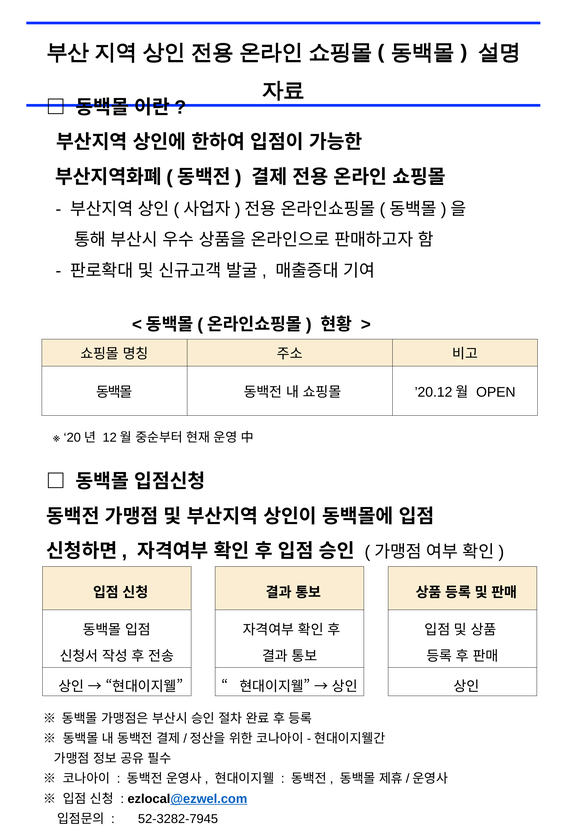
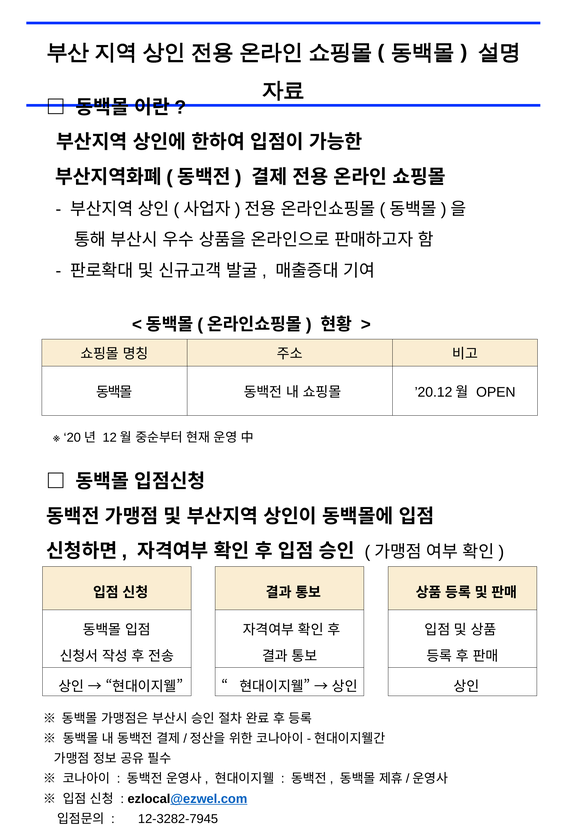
52-3282-7945: 52-3282-7945 -> 12-3282-7945 (178, 819)
